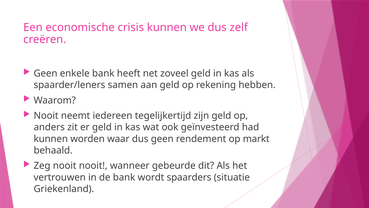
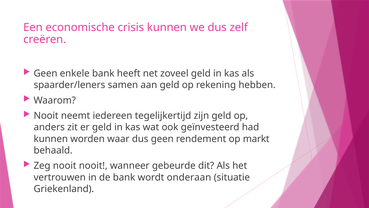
spaarders: spaarders -> onderaan (189, 177)
